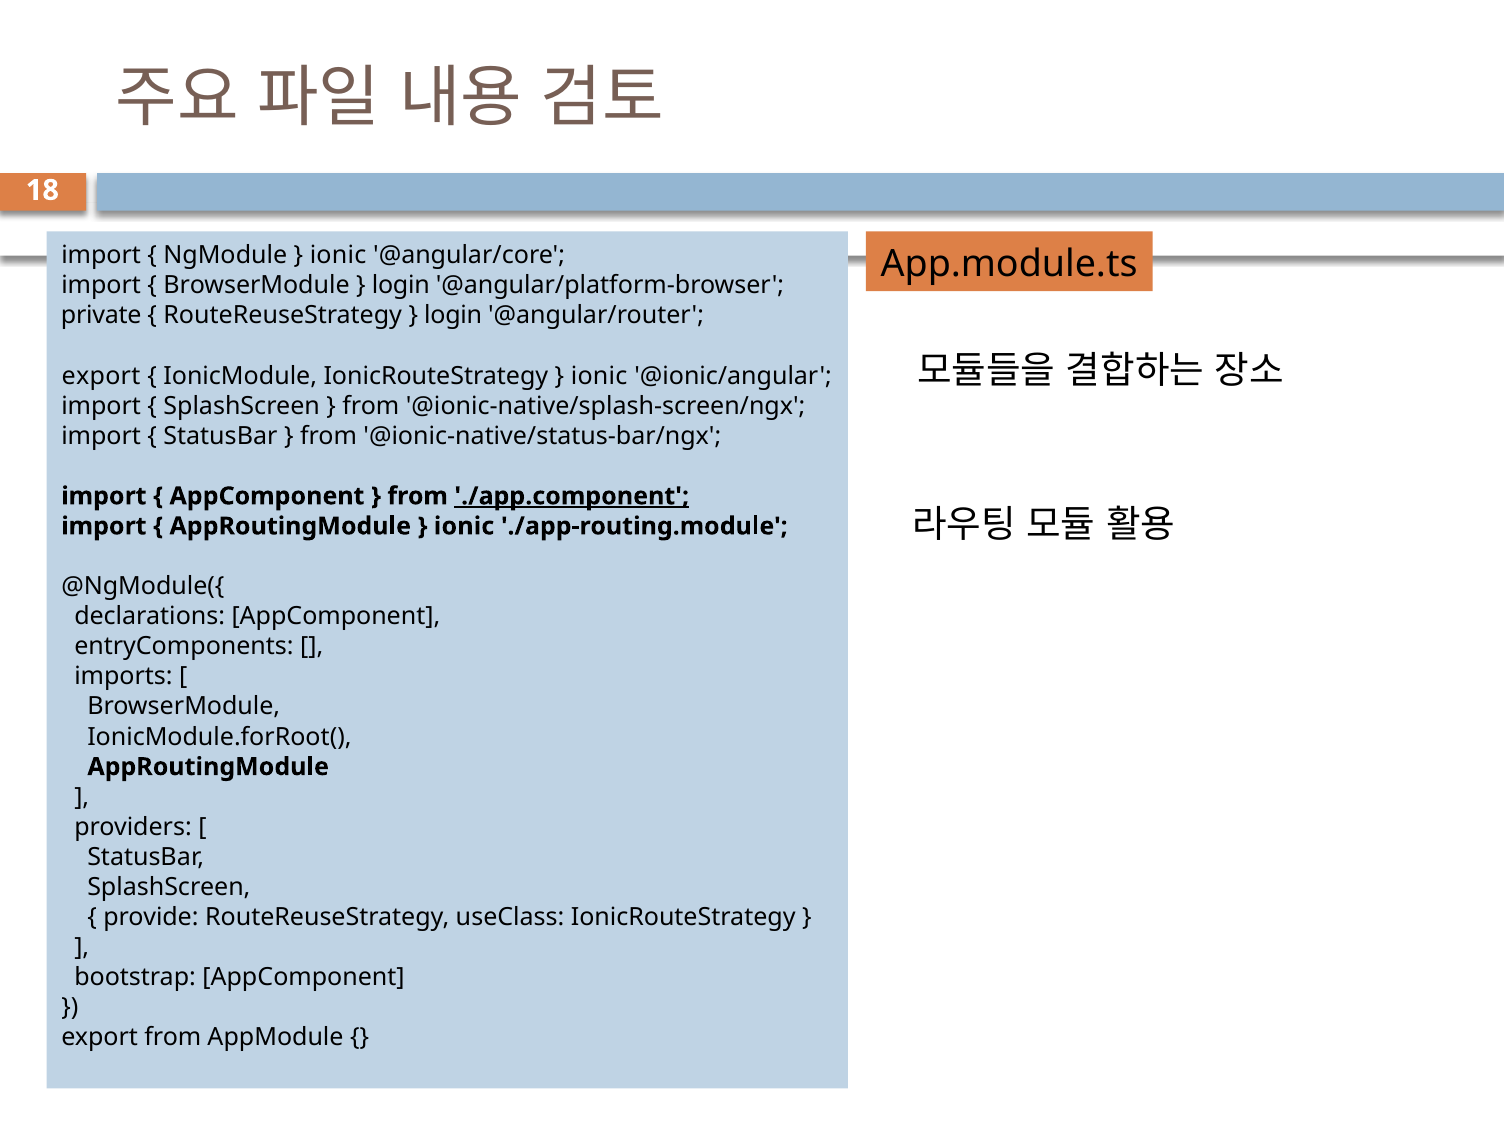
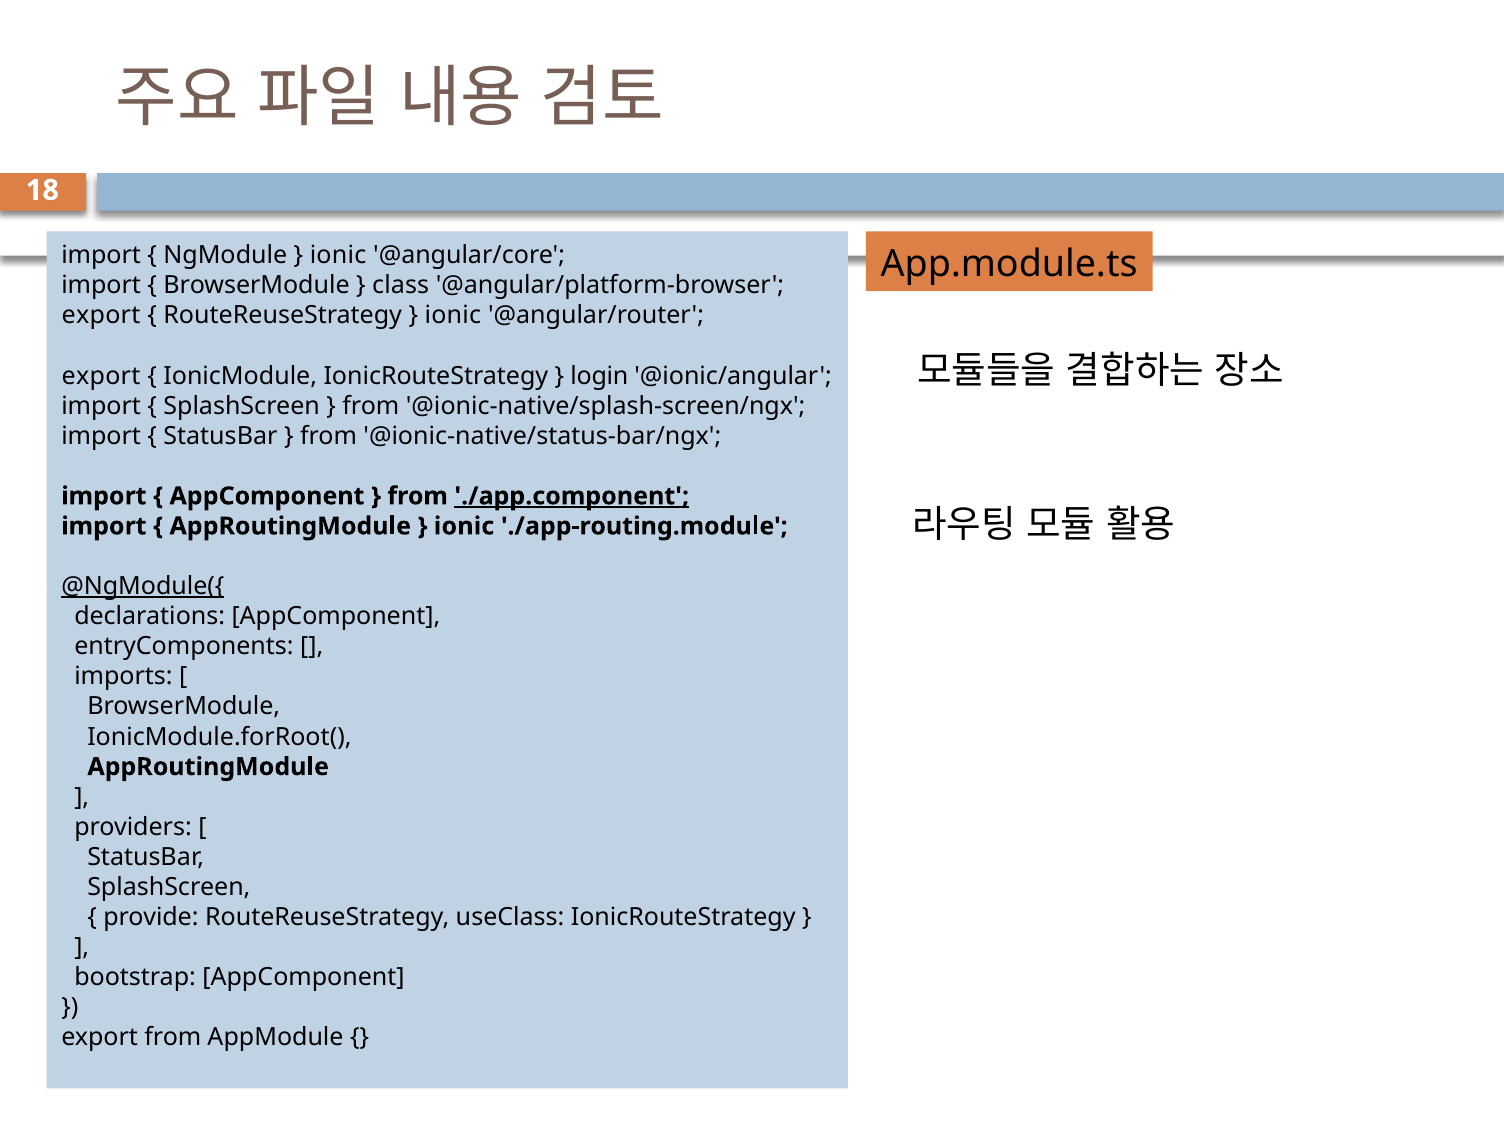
login: login -> class (401, 286)
private: private -> export (101, 316)
login: login -> ionic (453, 316)
ionic: ionic -> login (599, 376)
@NgModule({ underline: none -> present (143, 586)
